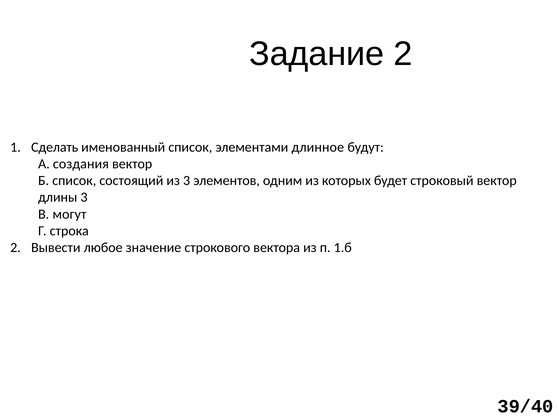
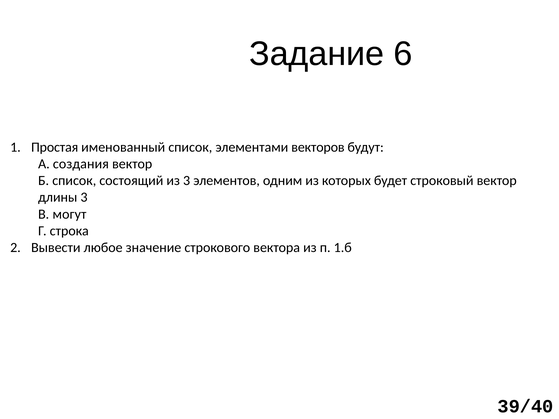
Задание 2: 2 -> 6 (403, 54)
Сделать: Сделать -> Простая (55, 147)
длинное: длинное -> векторов (318, 147)
